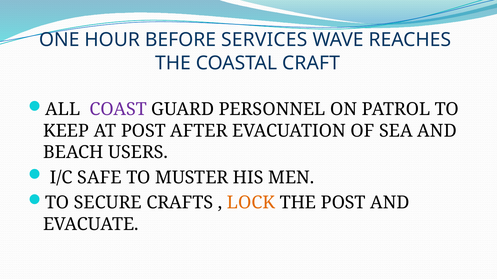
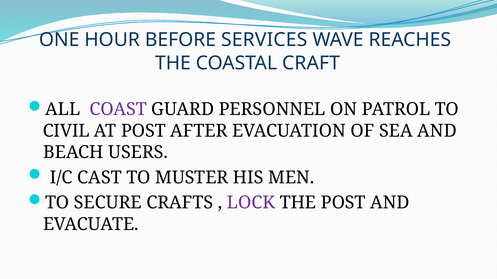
KEEP: KEEP -> CIVIL (66, 131)
SAFE: SAFE -> CAST (100, 178)
LOCK colour: orange -> purple (251, 203)
